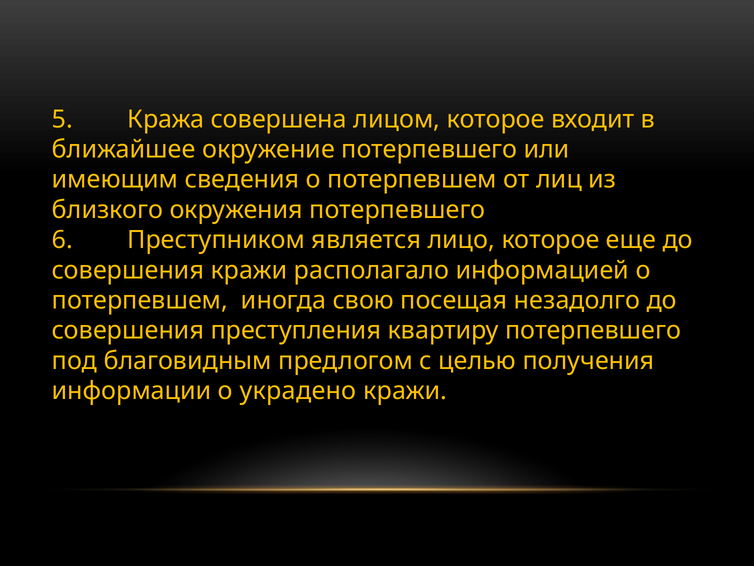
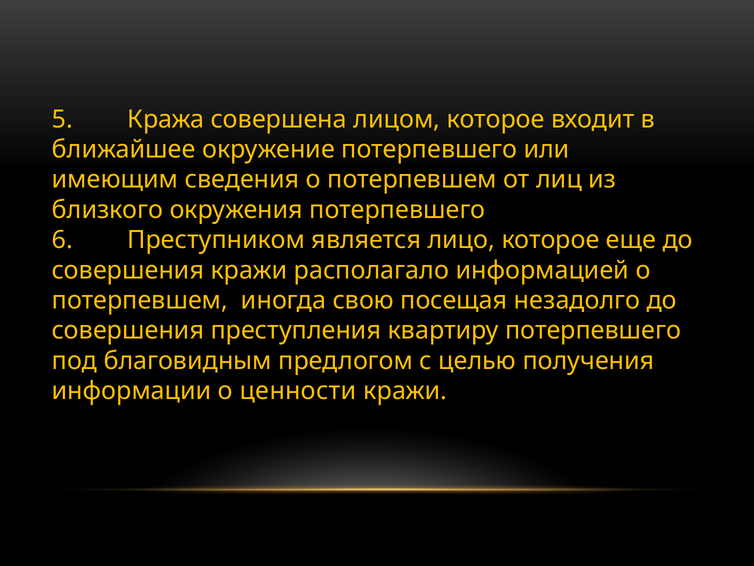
украдено: украдено -> ценности (298, 391)
